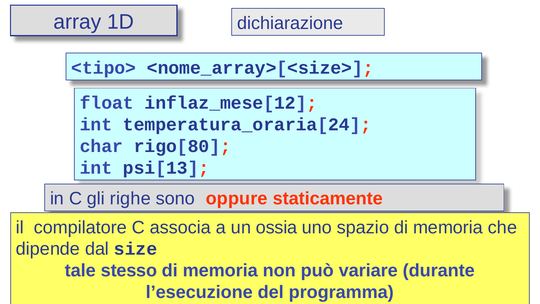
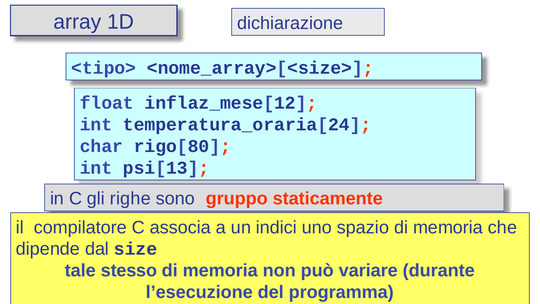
oppure: oppure -> gruppo (237, 199)
ossia: ossia -> indici (276, 227)
